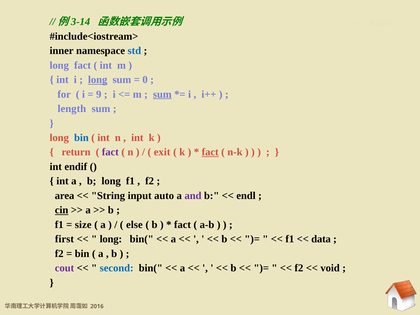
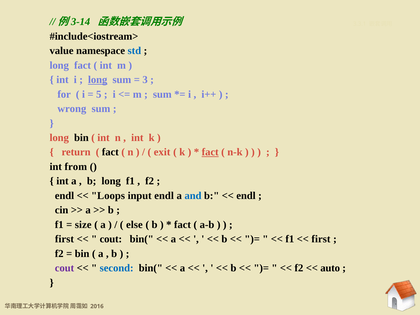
inner: inner -> value (62, 51)
0: 0 -> 3 (145, 80)
9: 9 -> 5 (99, 94)
sum underline: present -> none (162, 94)
length: length -> wrong (72, 109)
bin colour: blue -> black (81, 138)
fact colour: purple -> black (110, 152)
endif: endif -> from (76, 167)
area: area -> endl (64, 196)
String: String -> Loops (108, 196)
input auto: auto -> endl (164, 196)
and colour: purple -> blue (193, 196)
cin underline: present -> none (62, 210)
long: long -> cout (111, 239)
data: data -> first (321, 239)
void: void -> auto (330, 268)
